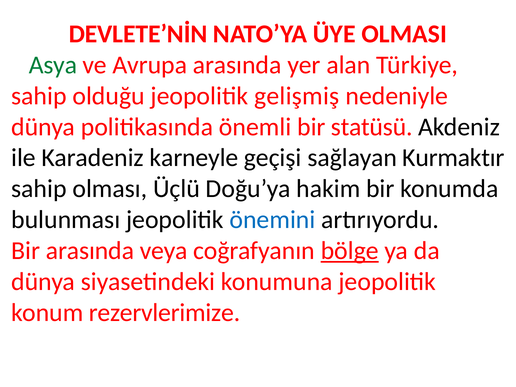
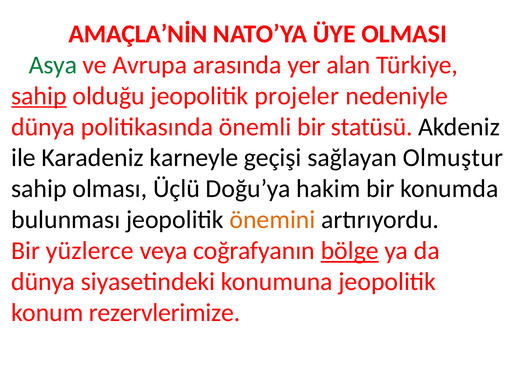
DEVLETE’NİN: DEVLETE’NİN -> AMAÇLA’NİN (138, 34)
sahip underline: none -> present (39, 96)
gelişmiş: gelişmiş -> projeler (297, 96)
Kurmaktır: Kurmaktır -> Olmuştur (453, 158)
önemini colour: blue -> orange (272, 220)
Bir arasında: arasında -> yüzlerce (90, 251)
